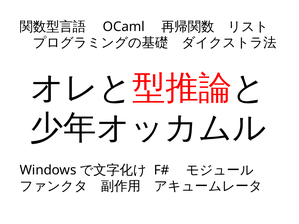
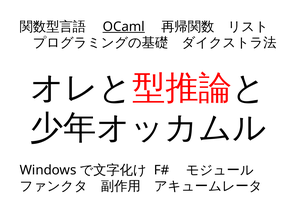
OCaml underline: none -> present (124, 27)
